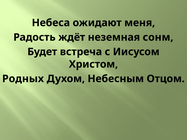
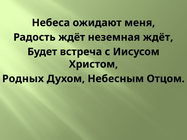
неземная сонм: сонм -> ждёт (158, 37)
